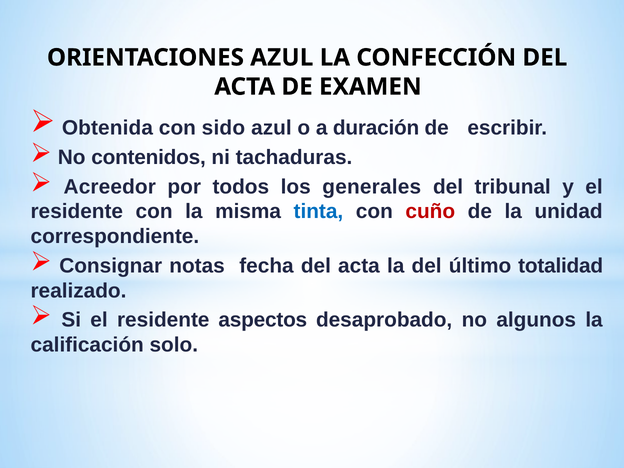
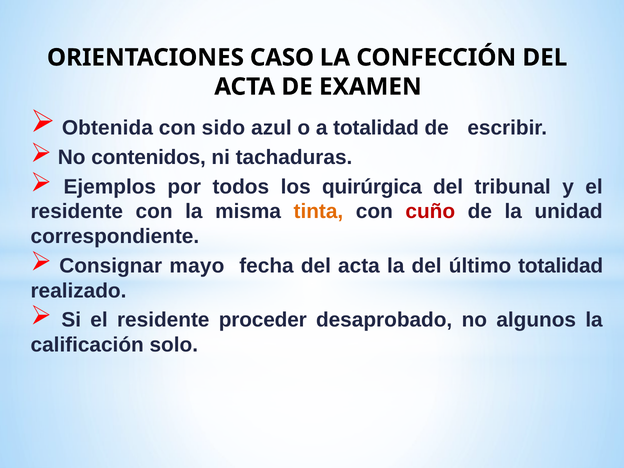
ORIENTACIONES AZUL: AZUL -> CASO (282, 58)
a duración: duración -> totalidad (376, 128)
Acreedor: Acreedor -> Ejemplos (110, 187)
generales: generales -> quirúrgica (372, 187)
tinta colour: blue -> orange (318, 212)
notas: notas -> mayo (197, 266)
aspectos: aspectos -> proceder (263, 320)
